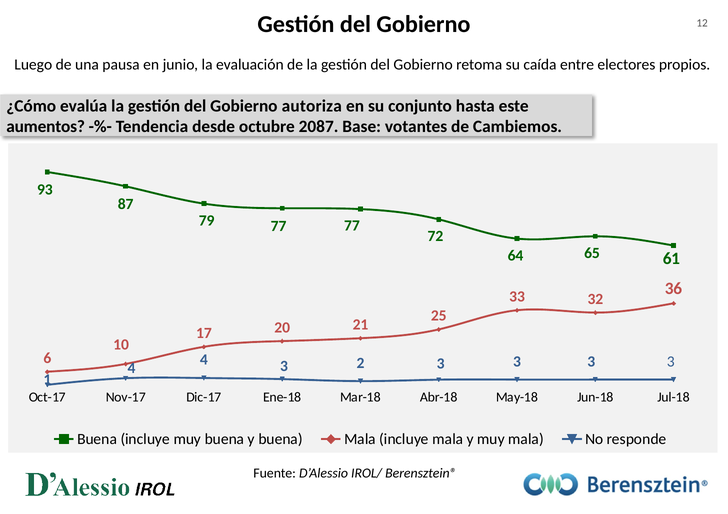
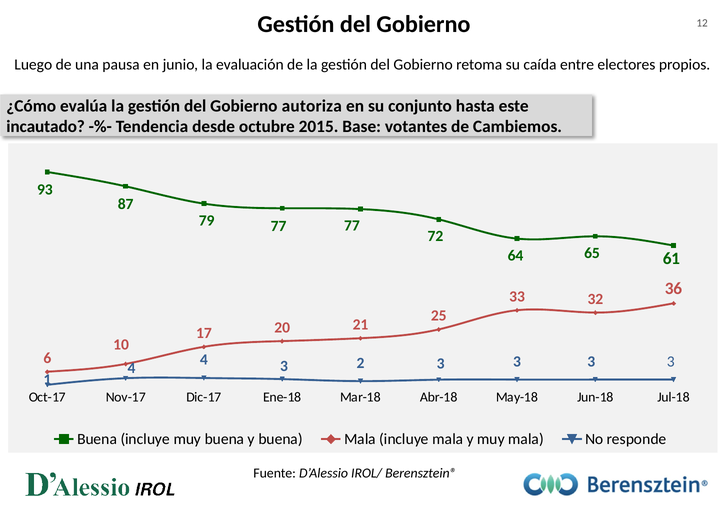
aumentos: aumentos -> incautado (46, 127)
2087: 2087 -> 2015 (319, 127)
